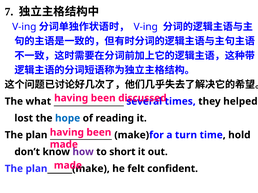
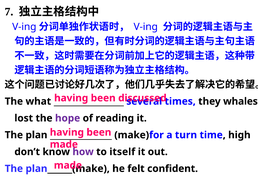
helped: helped -> whales (240, 102)
hope colour: blue -> purple (68, 118)
hold: hold -> high (239, 135)
short: short -> itself (122, 152)
